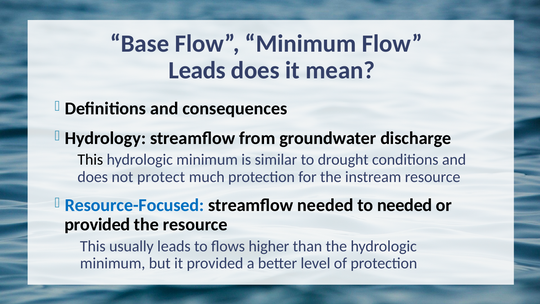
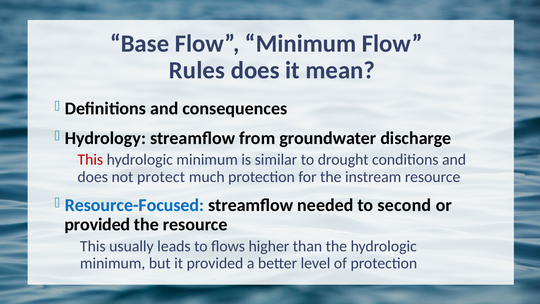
Leads: Leads -> Rules (197, 70)
This colour: black -> red (90, 160)
to needed: needed -> second (404, 205)
